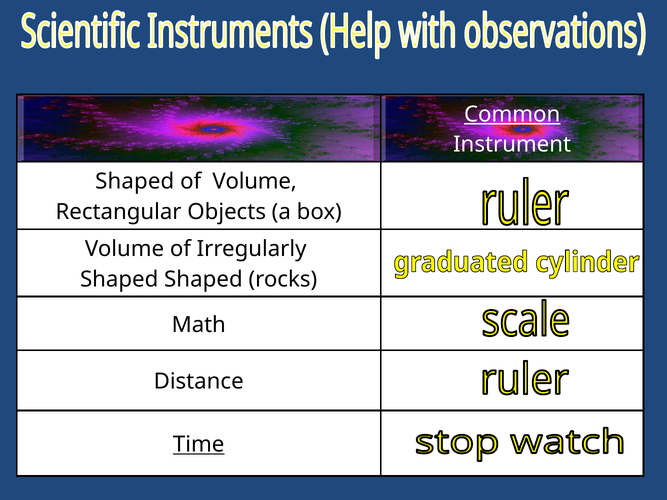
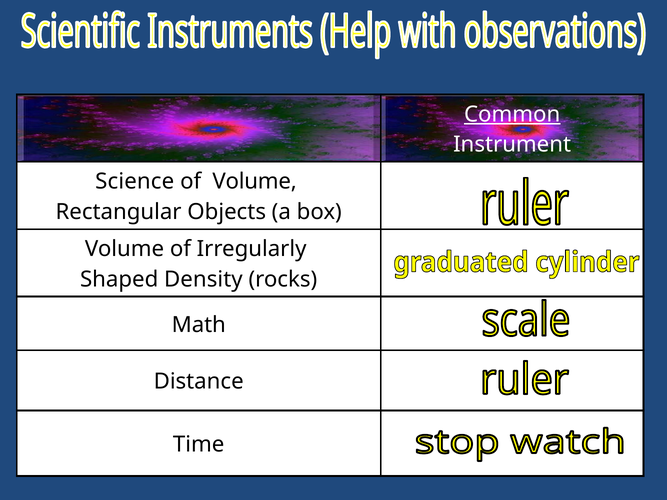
Shaped: Shaped -> Science (135, 182)
Shaped Shaped: Shaped -> Density (203, 279)
Time underline: present -> none (199, 445)
